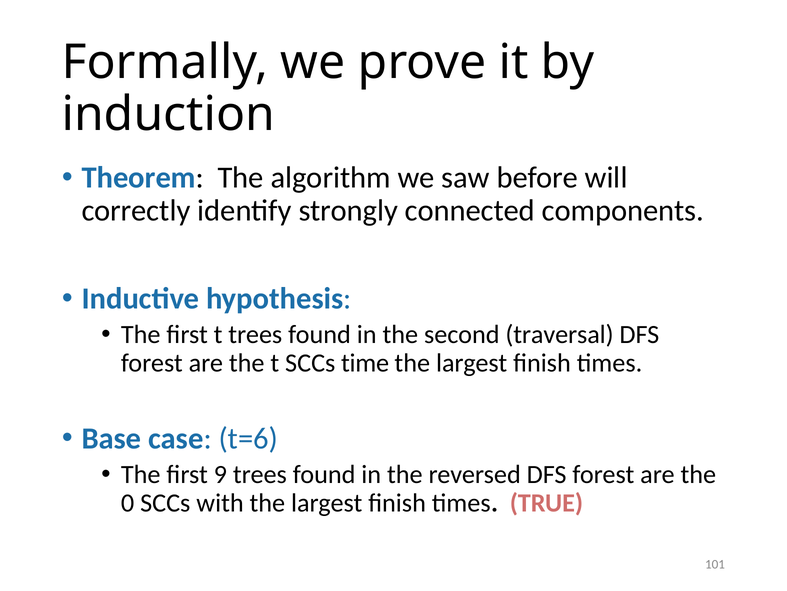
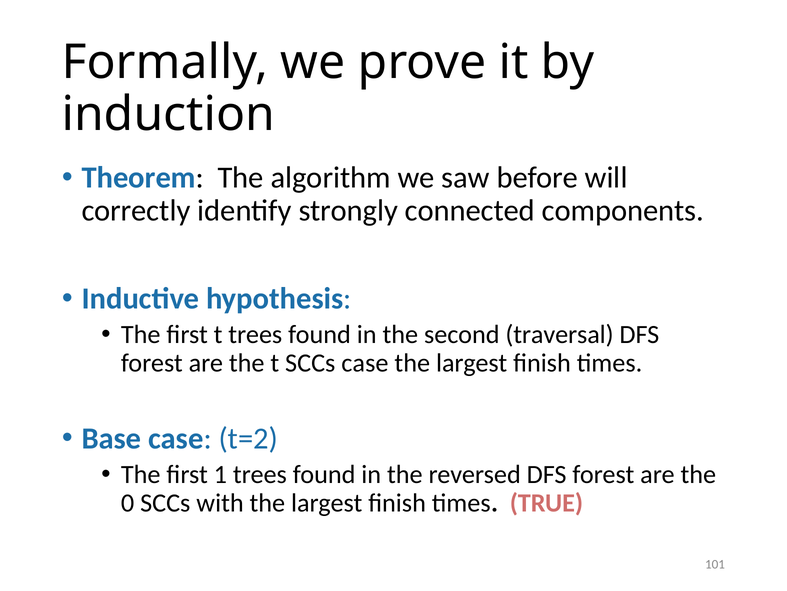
SCCs time: time -> case (365, 363)
t=6: t=6 -> t=2 (248, 438)
9: 9 -> 1 (220, 474)
